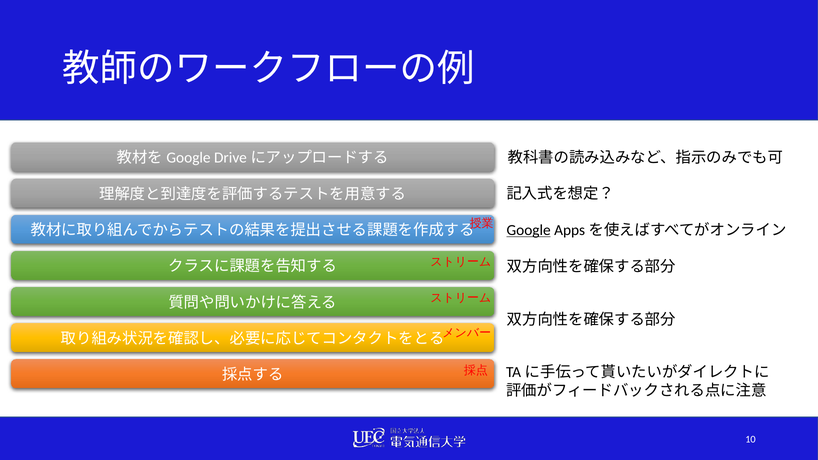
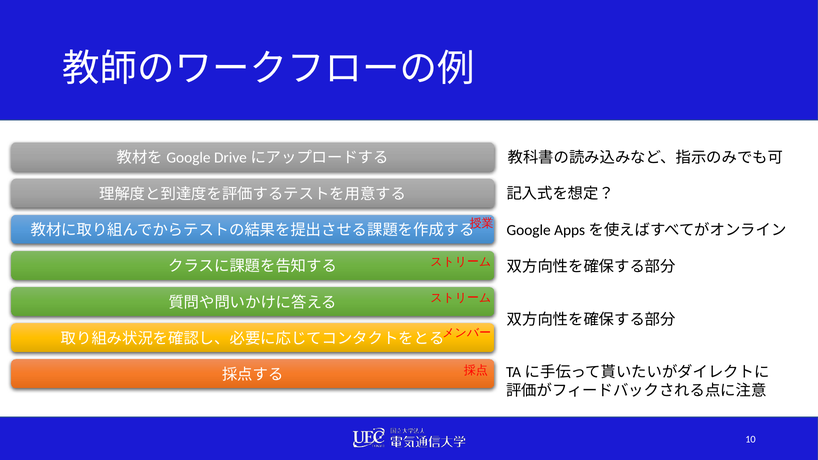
Google underline: present -> none (529, 230)
